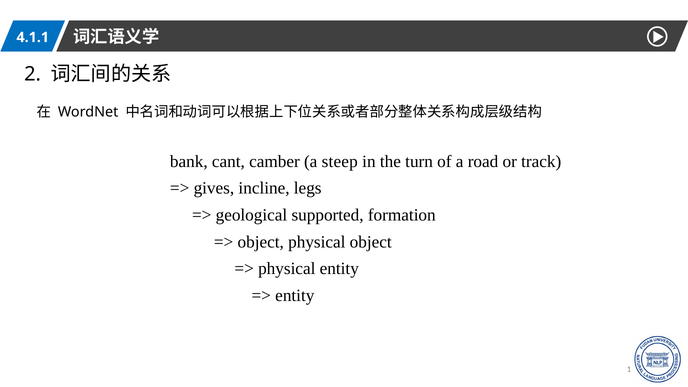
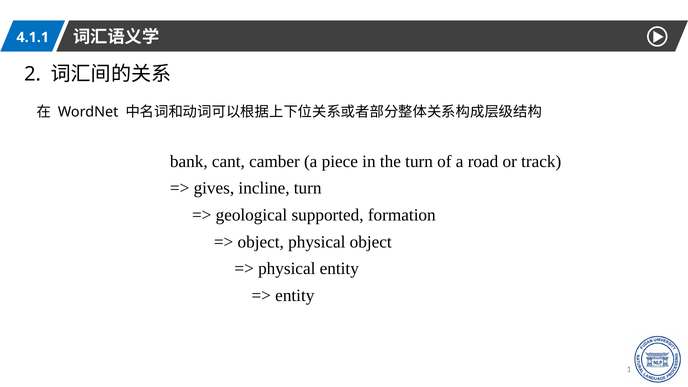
steep: steep -> piece (340, 161)
incline legs: legs -> turn (308, 188)
